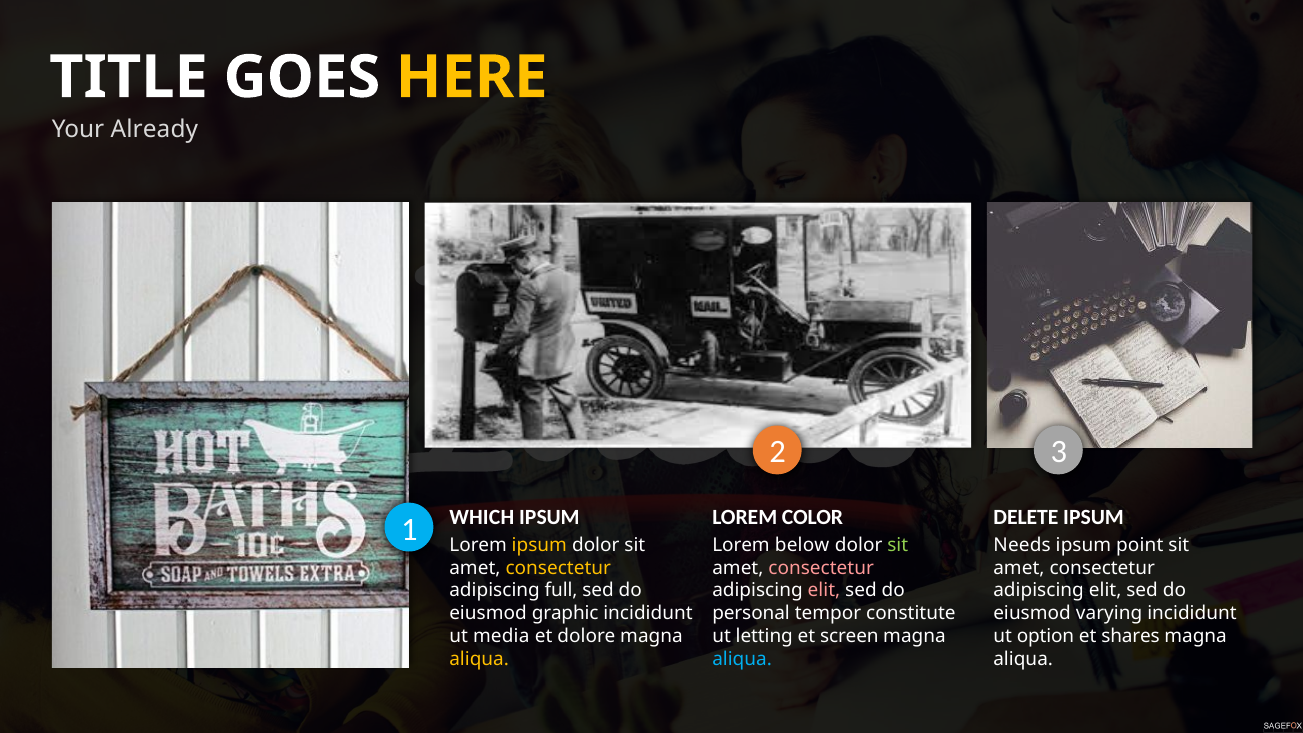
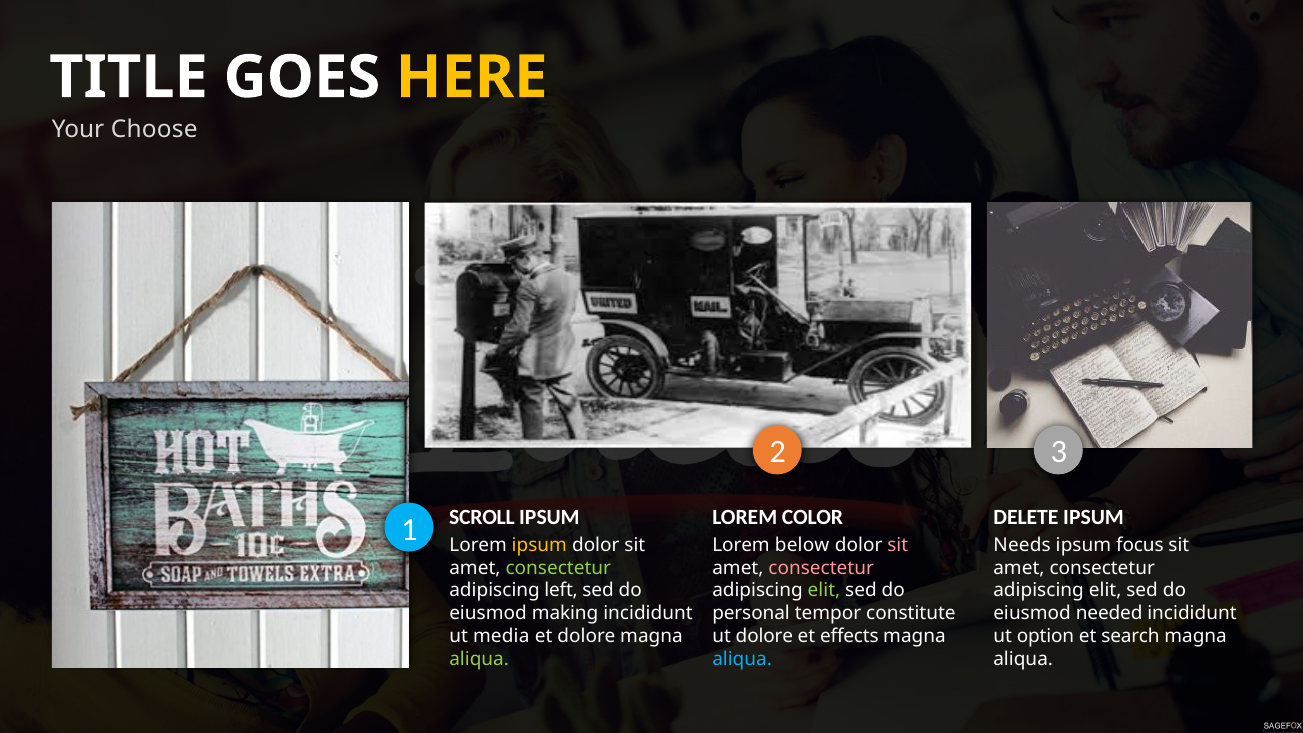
Already: Already -> Choose (154, 129)
WHICH: WHICH -> SCROLL (482, 517)
sit colour: light green -> pink (898, 545)
point: point -> focus (1140, 545)
consectetur colour: yellow -> light green (558, 568)
full: full -> left (561, 590)
elit colour: pink -> light green (824, 590)
graphic: graphic -> making (565, 613)
varying: varying -> needed (1109, 613)
ut letting: letting -> dolore (764, 636)
screen: screen -> effects (849, 636)
shares: shares -> search (1131, 636)
aliqua colour: yellow -> light green (479, 659)
